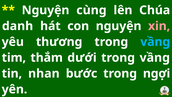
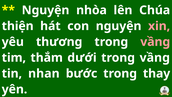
cùng: cùng -> nhòa (92, 10)
danh: danh -> thiện (18, 26)
vầng colour: light blue -> pink (155, 42)
ngợi: ngợi -> thay (157, 73)
